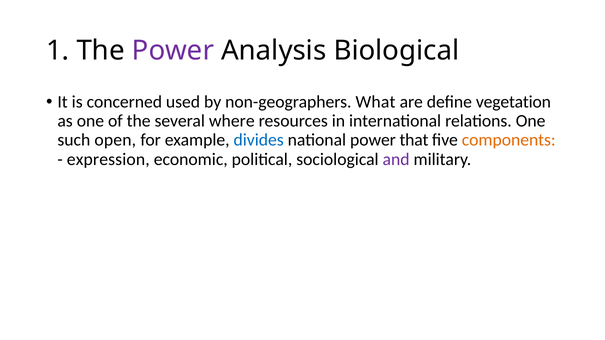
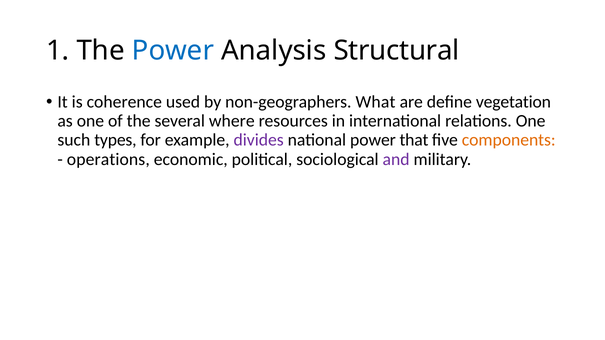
Power colour: purple -> blue (173, 51)
Biological: Biological -> Structural (397, 51)
concerned: concerned -> coherence (124, 102)
open: open -> types (115, 140)
divides colour: blue -> purple (259, 140)
expression: expression -> operations (108, 159)
